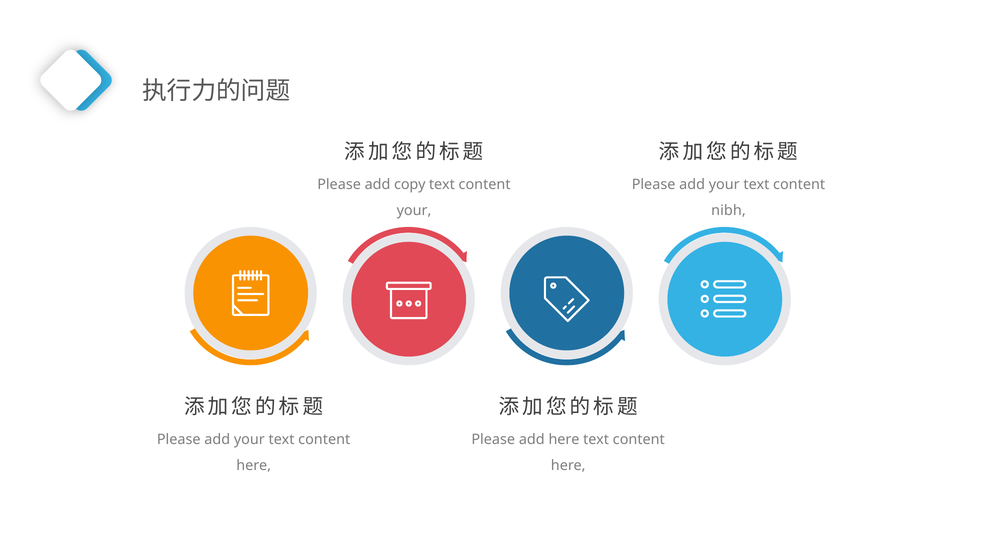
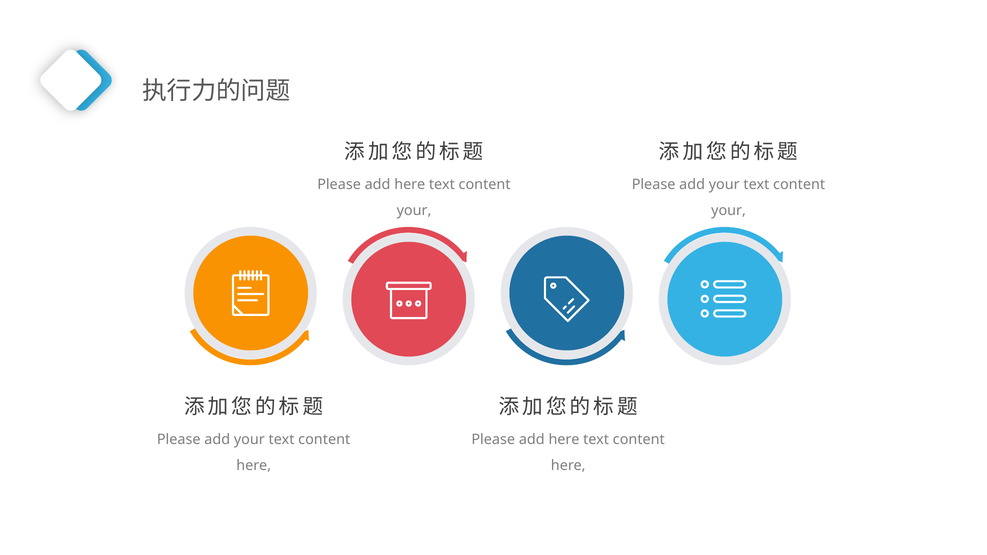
copy: copy -> here (410, 185)
nibh: nibh -> your (729, 211)
